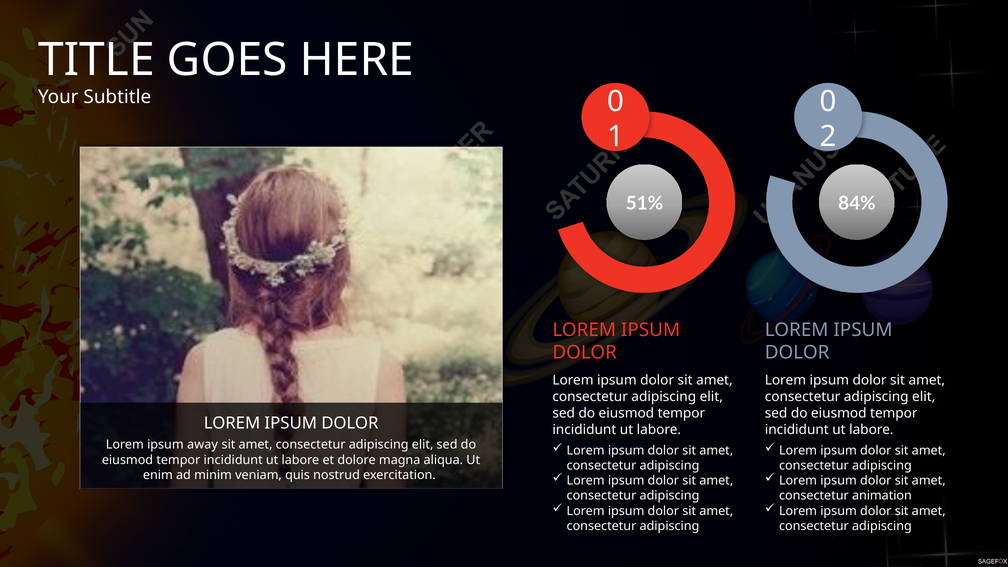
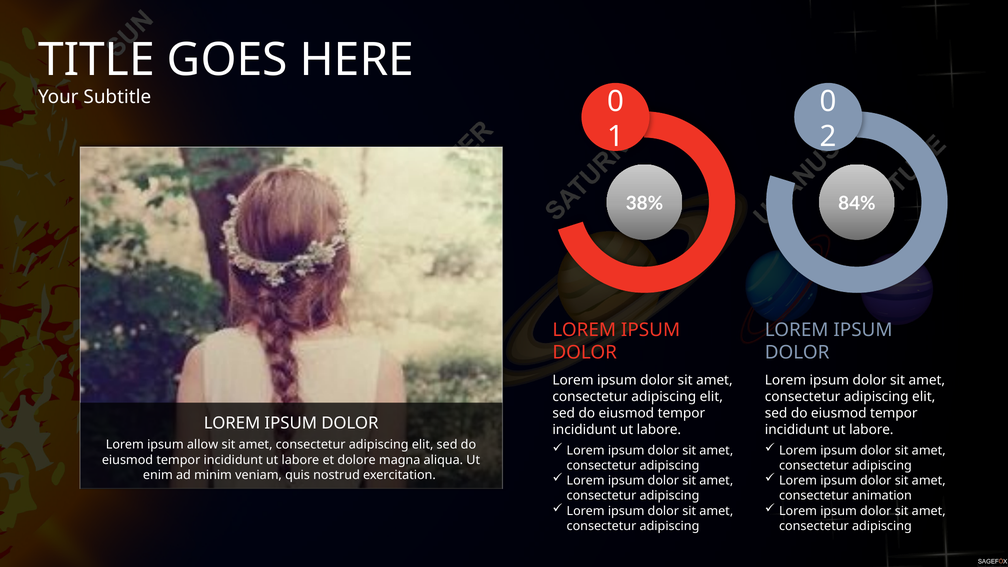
51%: 51% -> 38% (644, 203)
away: away -> allow (203, 445)
